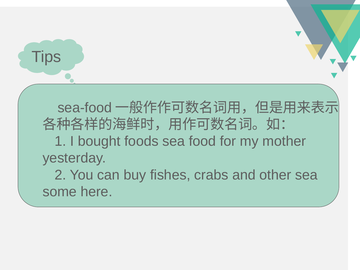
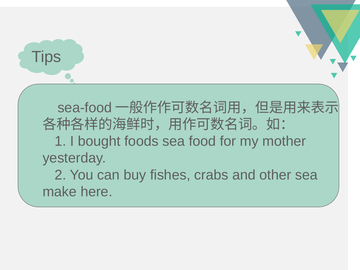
some: some -> make (60, 192)
